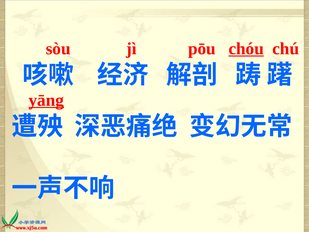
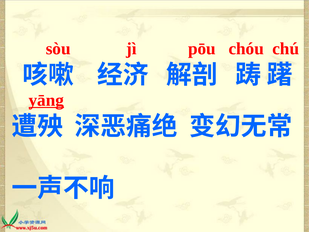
chóu underline: present -> none (246, 49)
